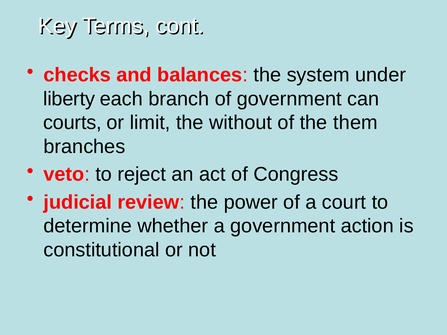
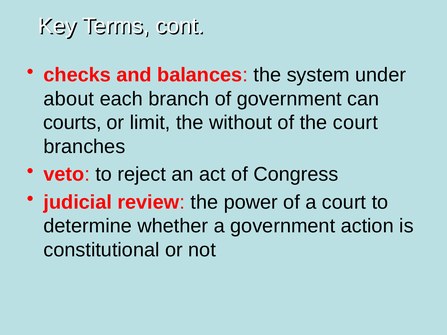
liberty: liberty -> about (69, 99)
the them: them -> court (355, 123)
